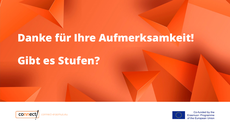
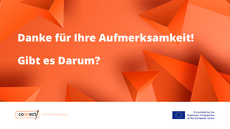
Stufen: Stufen -> Darum (79, 61)
